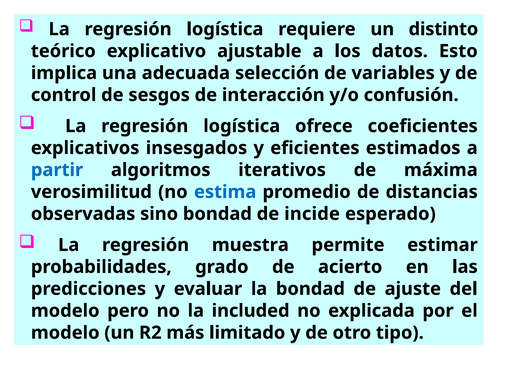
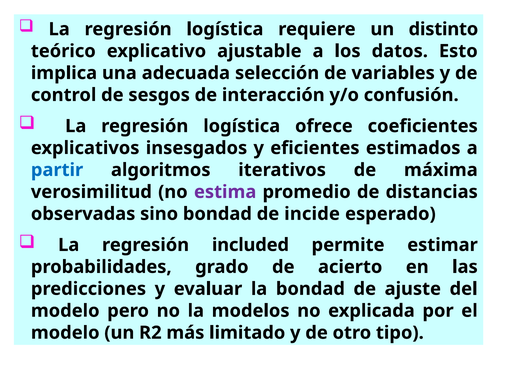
estima colour: blue -> purple (225, 192)
muestra: muestra -> included (250, 245)
included: included -> modelos (251, 311)
